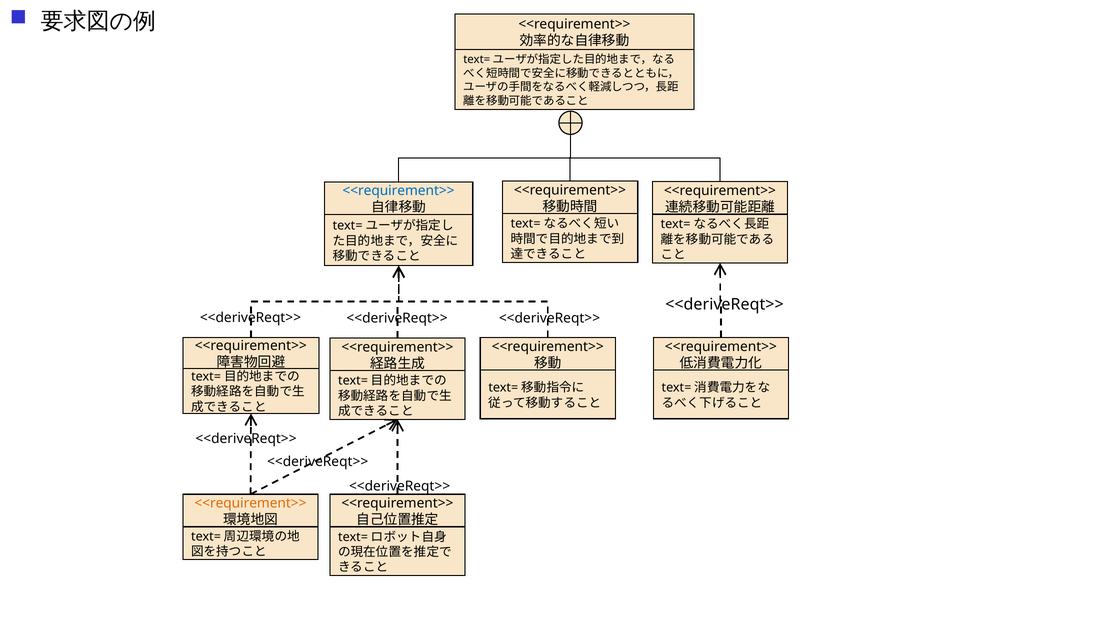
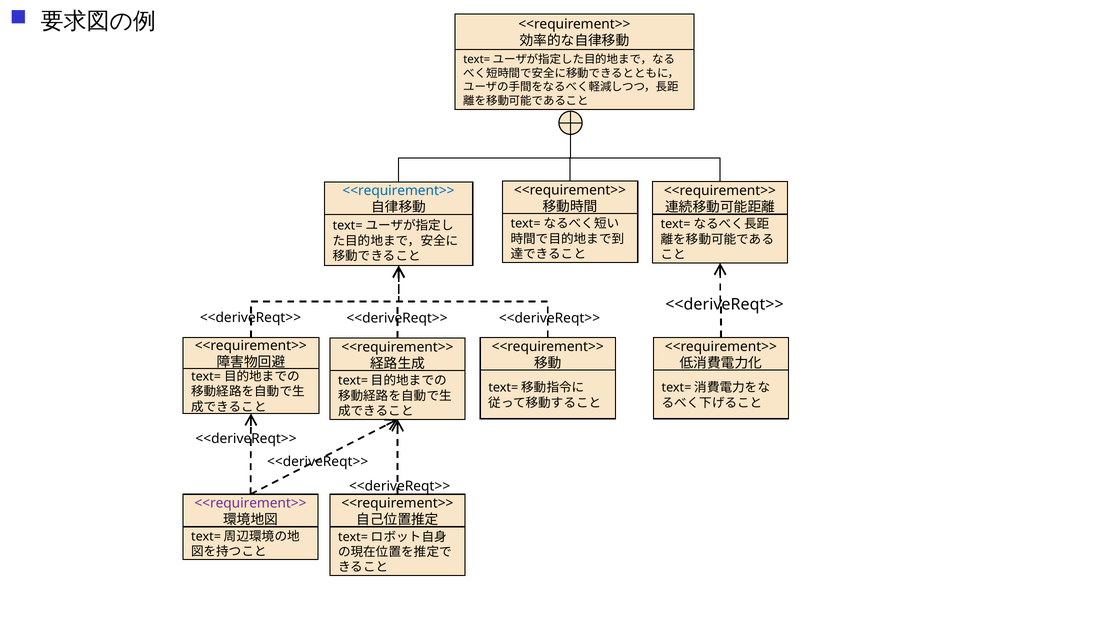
<<requirement>> colour: orange -> purple (250, 503)
